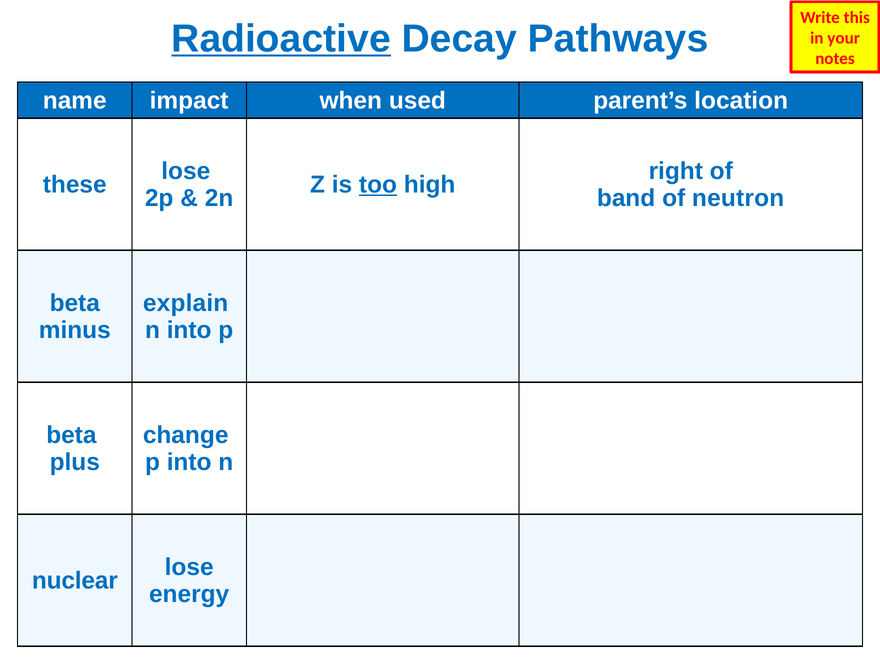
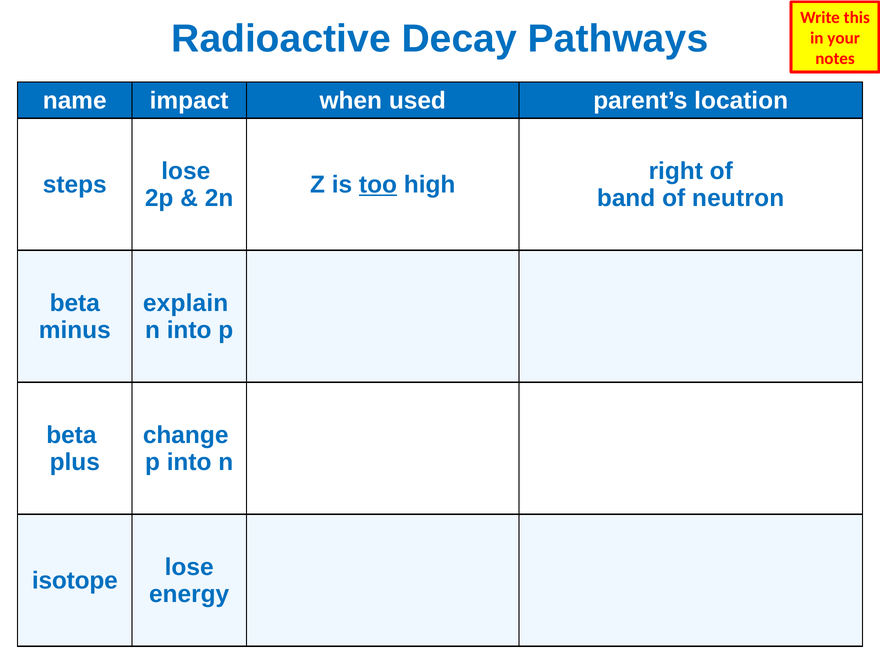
Radioactive underline: present -> none (281, 39)
these: these -> steps (75, 185)
nuclear: nuclear -> isotope (75, 581)
